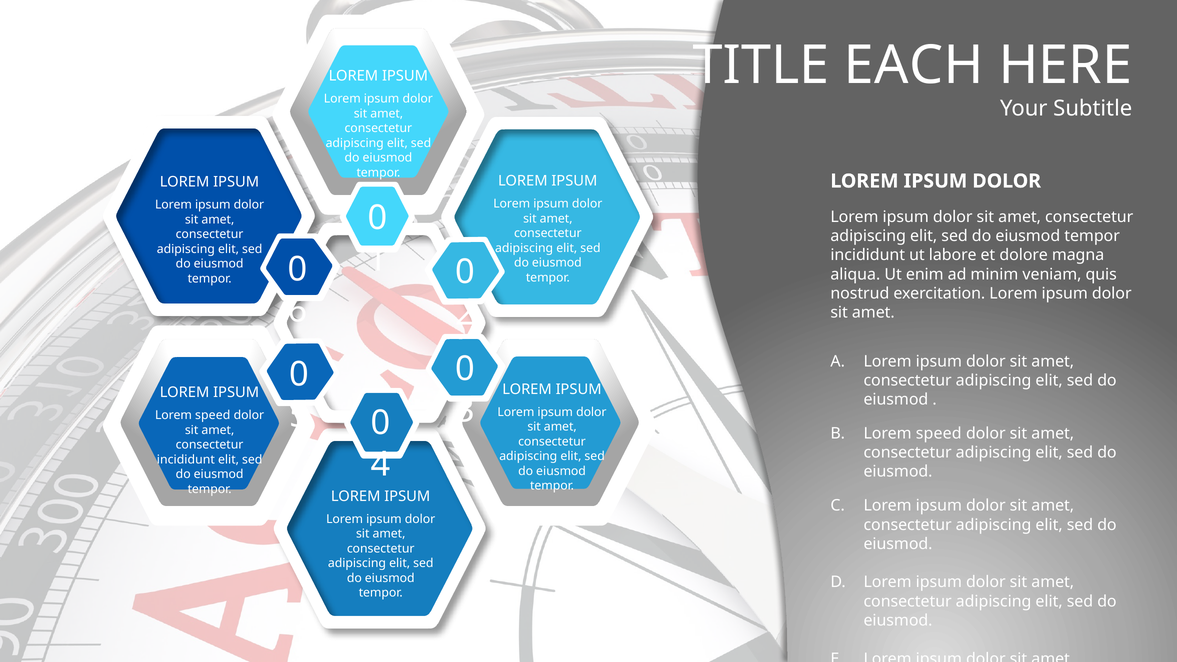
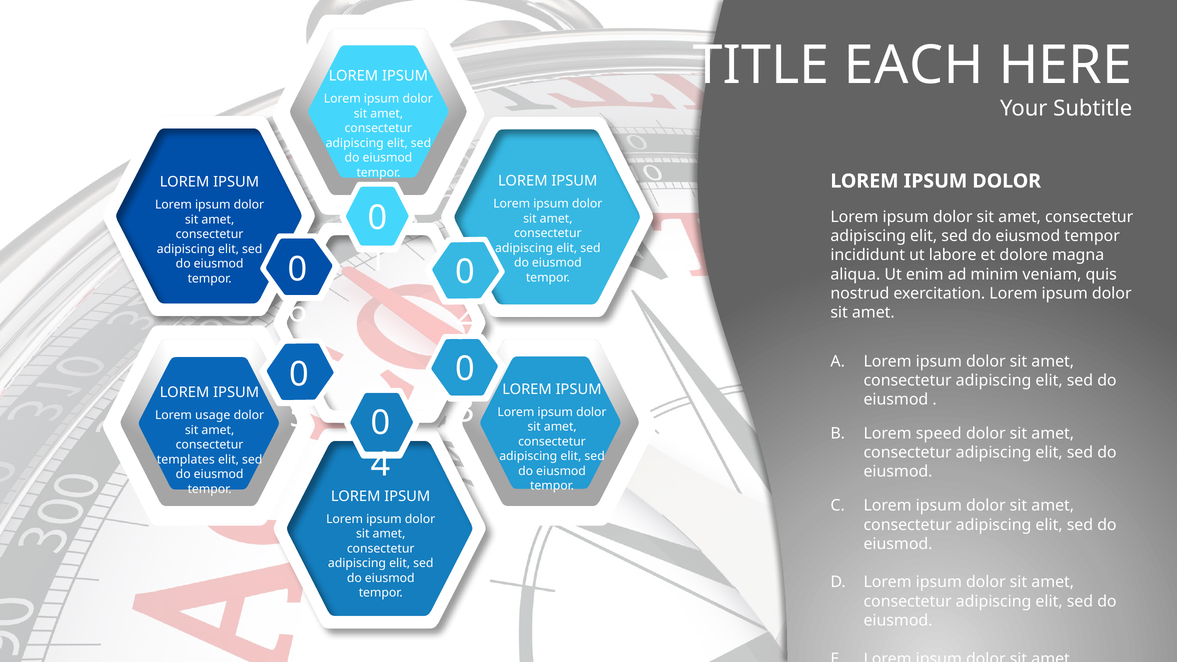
speed: speed -> usage (213, 415)
incididunt: incididunt -> templates (186, 460)
